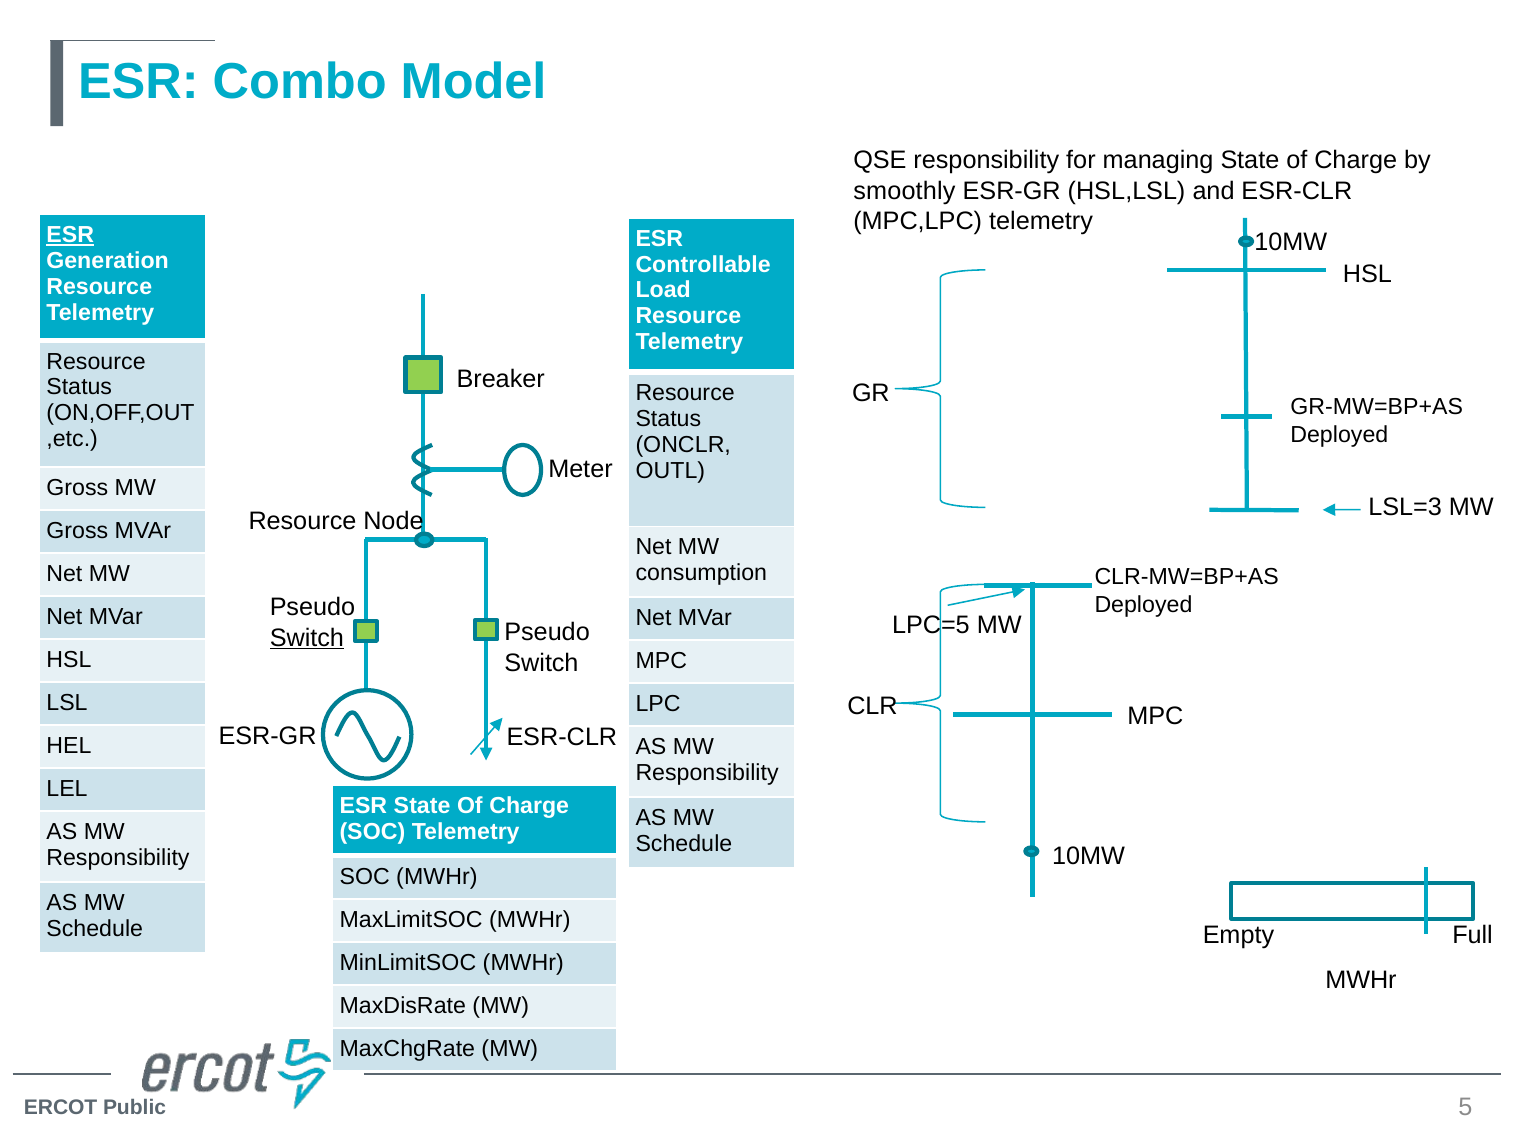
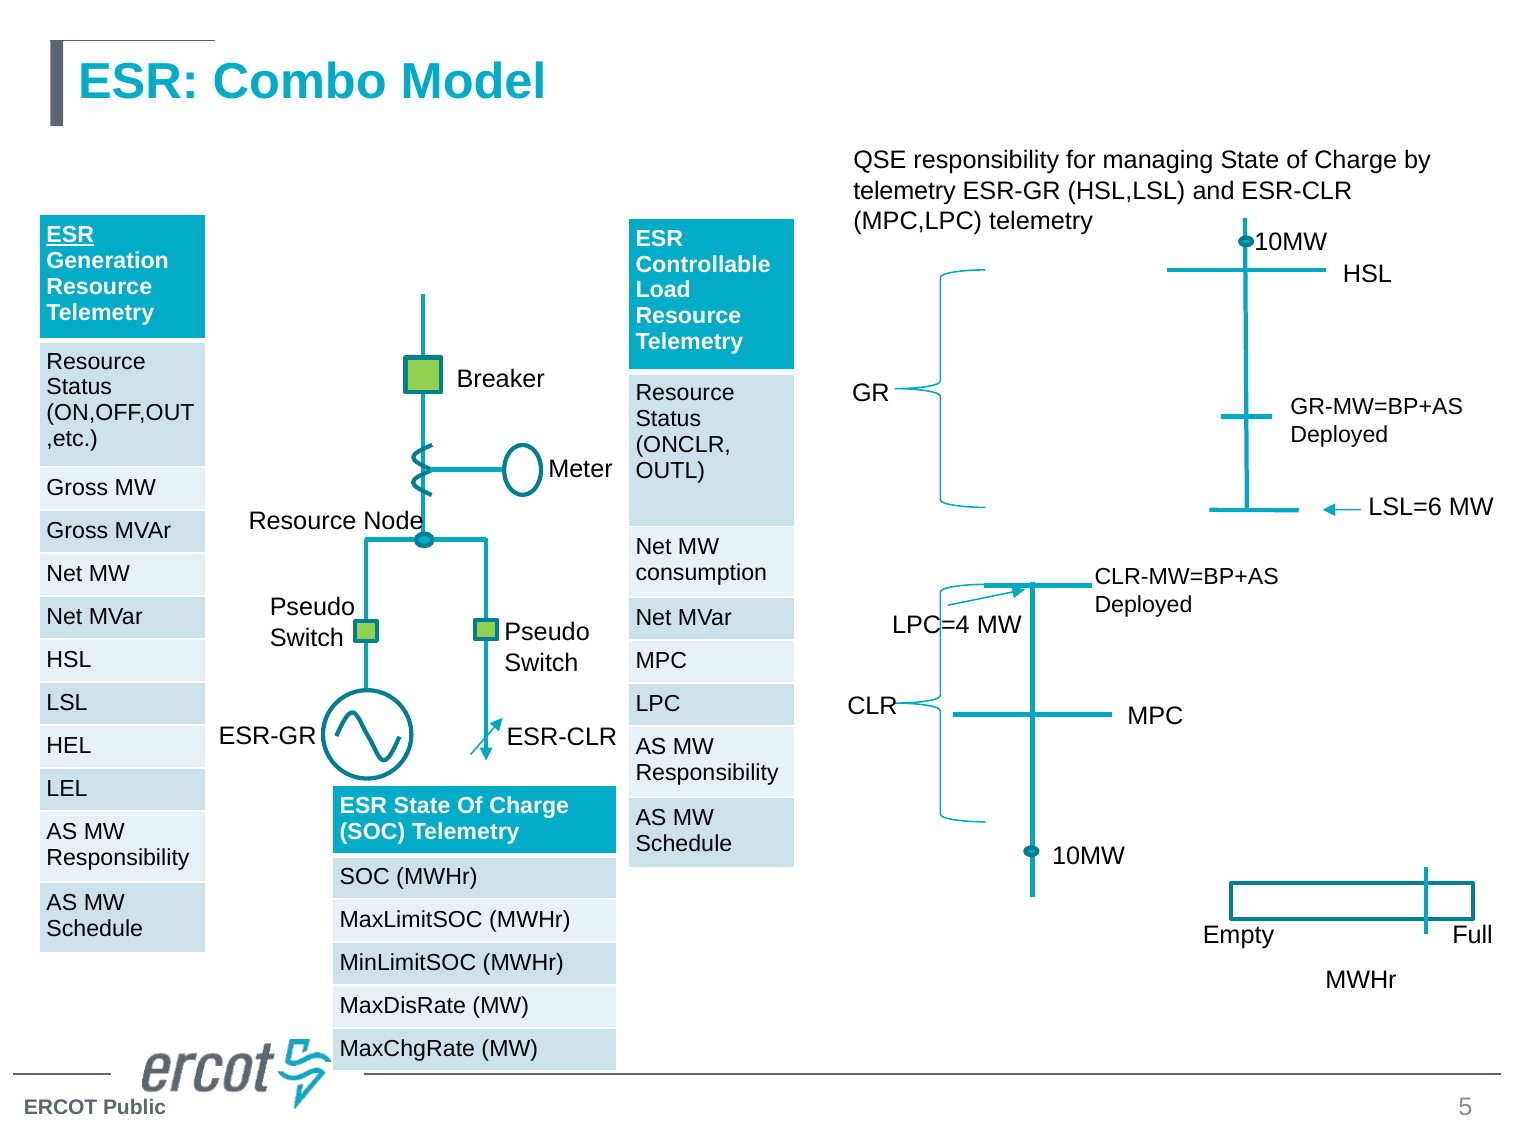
smoothly: smoothly -> telemetry (905, 191)
LSL=3: LSL=3 -> LSL=6 (1405, 507)
LPC=5: LPC=5 -> LPC=4 (931, 626)
Switch underline: present -> none (307, 638)
